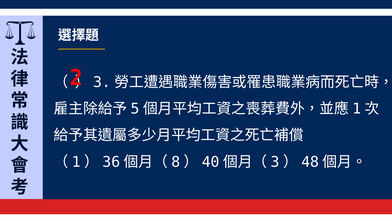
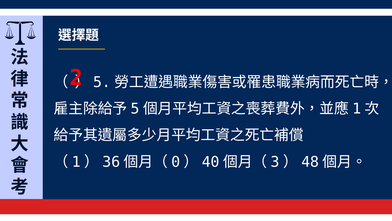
3: 3 -> 5 (102, 82)
8: 8 -> 0 (176, 162)
